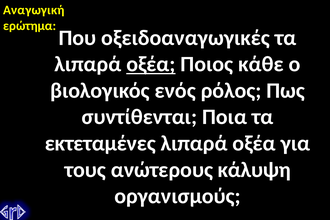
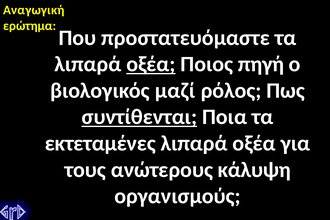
οξειδοαναγωγικές: οξειδοαναγωγικές -> προστατευόμαστε (186, 38)
κάθε: κάθε -> πηγή (261, 64)
ενός: ενός -> μαζί (175, 91)
συντίθενται underline: none -> present (139, 117)
